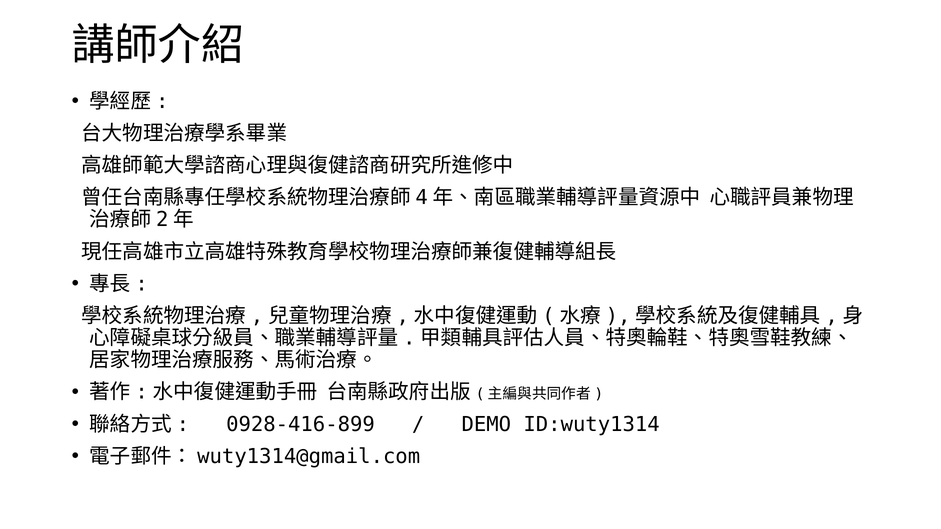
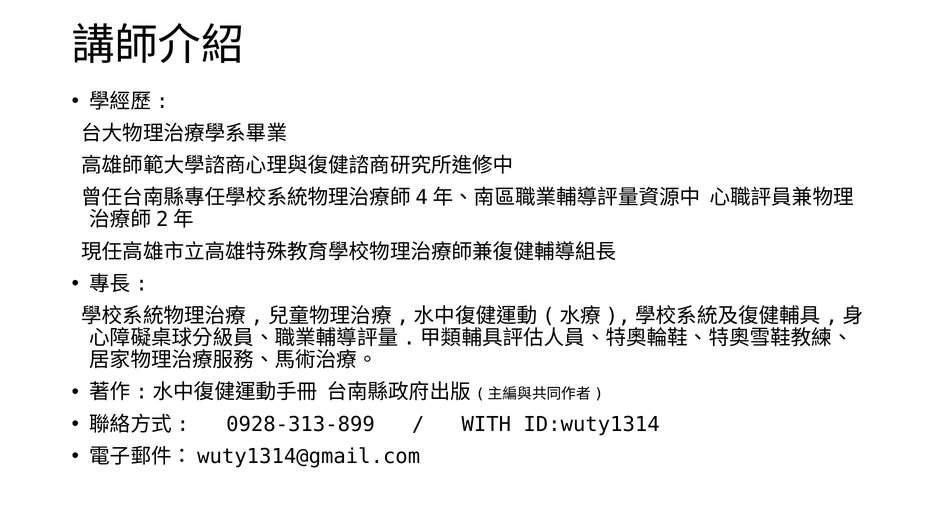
0928-416-899: 0928-416-899 -> 0928-313-899 (300, 424)
DEMO: DEMO -> WITH (486, 424)
